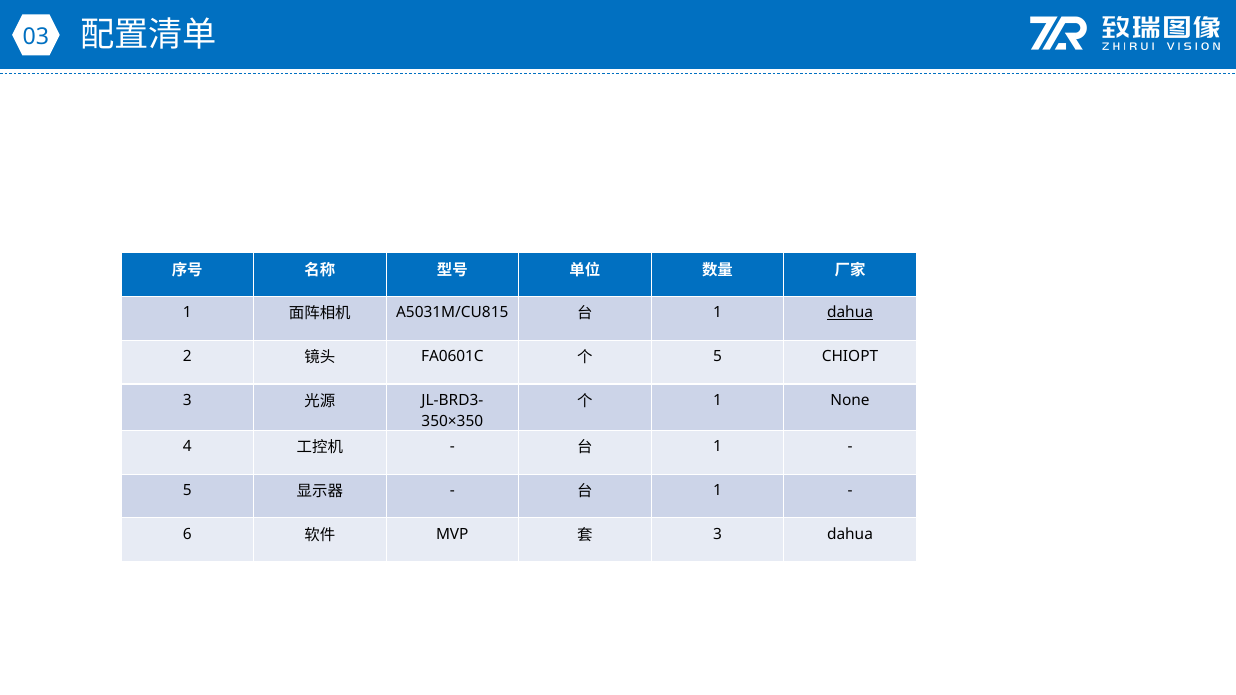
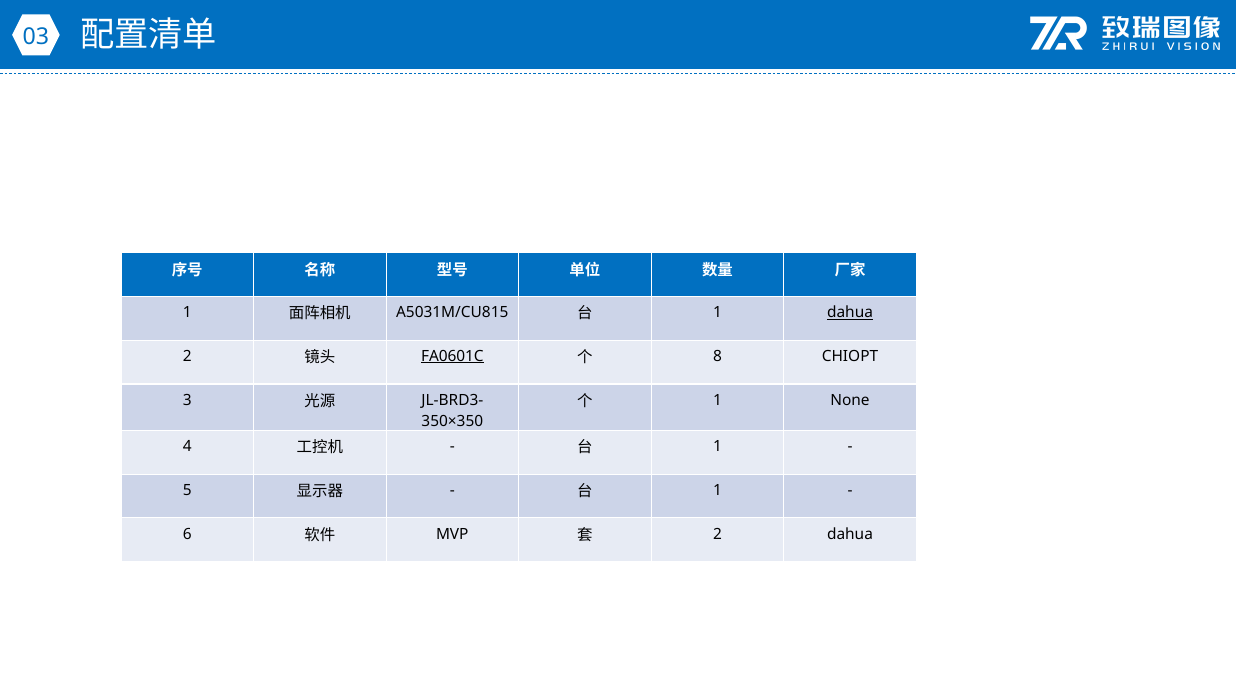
FA0601C underline: none -> present (452, 356)
5: 5 -> 8 (718, 356)
3: 3 -> 2 (718, 534)
